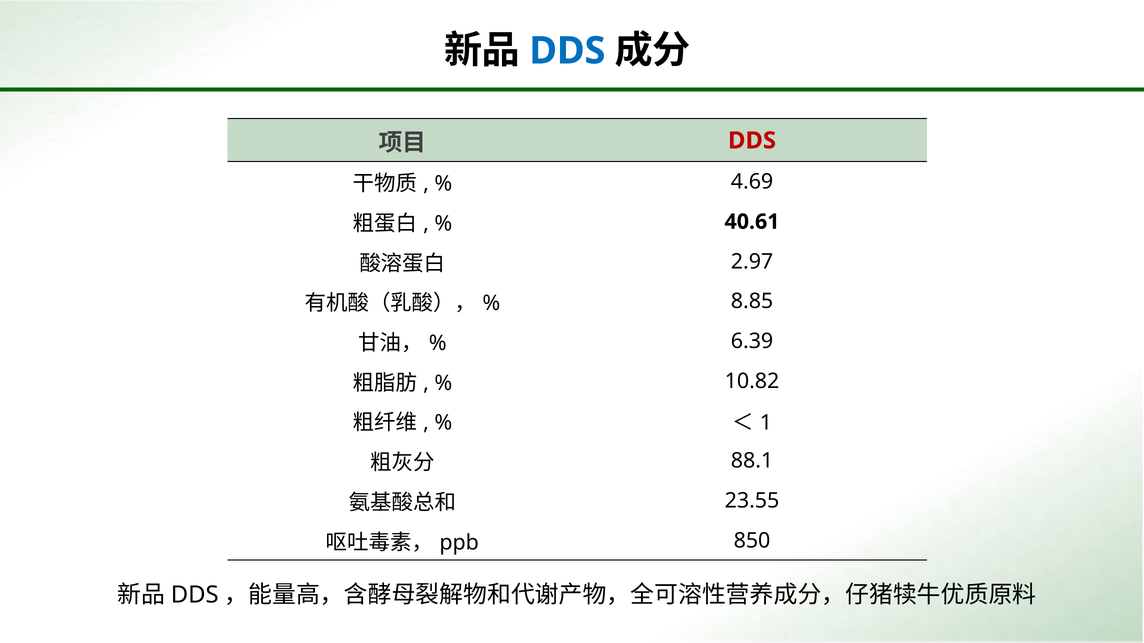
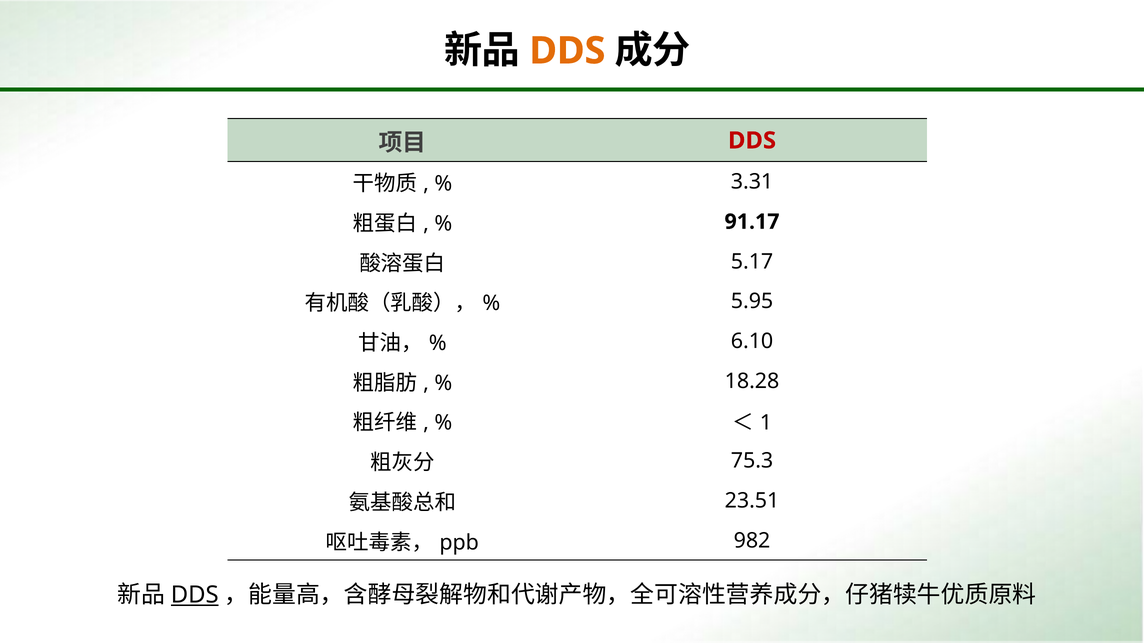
DDS colour: blue -> orange (567, 51)
4.69: 4.69 -> 3.31 (752, 182)
40.61: 40.61 -> 91.17 (752, 222)
2.97: 2.97 -> 5.17 (752, 262)
8.85: 8.85 -> 5.95 (752, 302)
6.39: 6.39 -> 6.10 (752, 341)
10.82: 10.82 -> 18.28 (752, 381)
88.1: 88.1 -> 75.3 (752, 461)
23.55: 23.55 -> 23.51 (752, 501)
850: 850 -> 982 (752, 541)
DDS underline: none -> present (195, 595)
